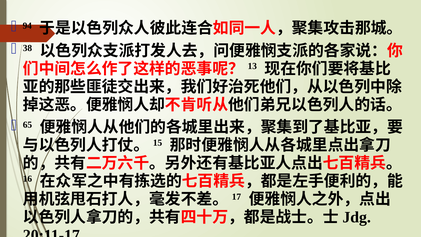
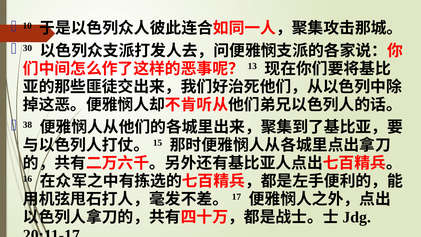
94: 94 -> 10 (27, 26)
38: 38 -> 30 (27, 48)
65: 65 -> 38 (27, 125)
